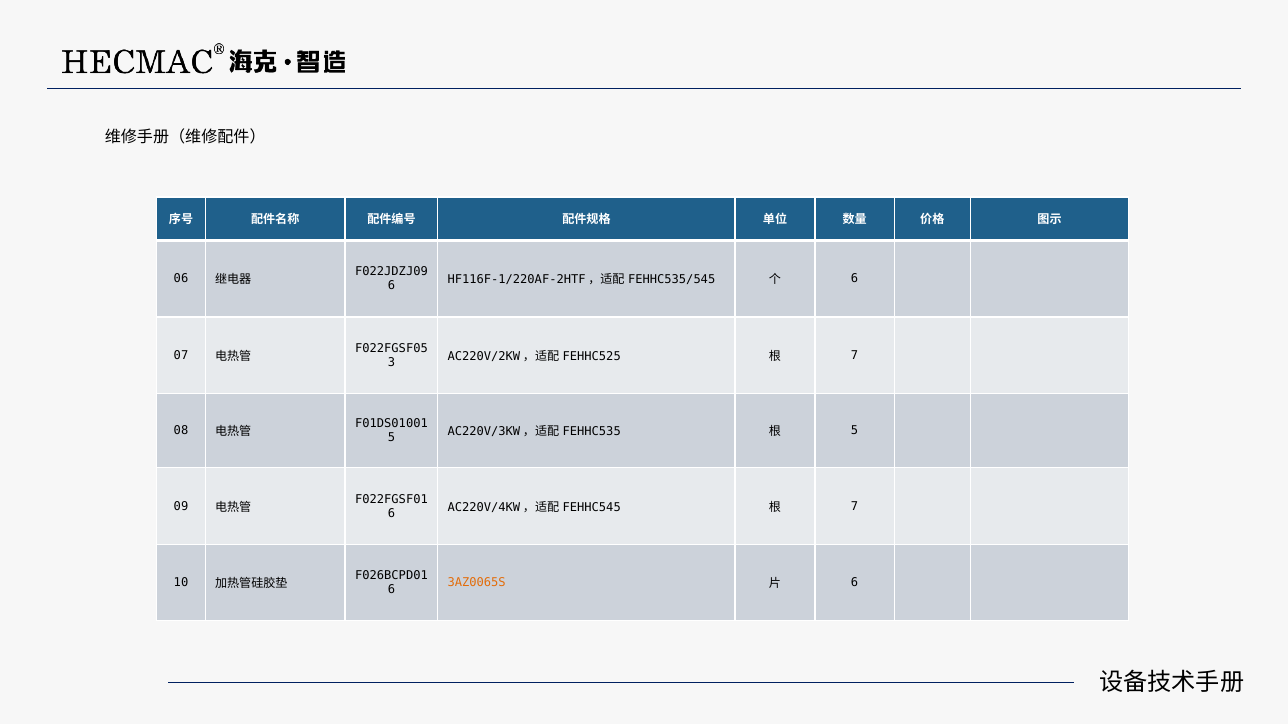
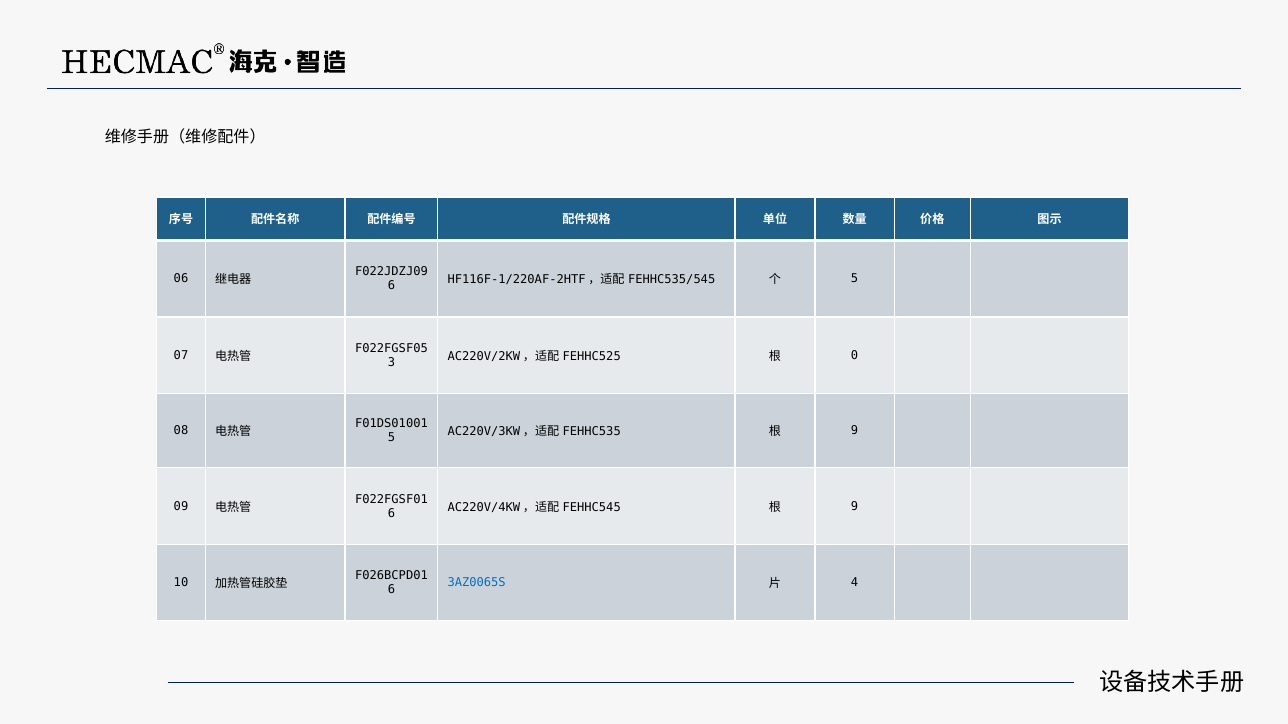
6: 6 -> 5 (855, 279)
7: 7 -> 0 (855, 356)
5: 5 -> 9 (855, 431)
7: 7 -> 9 (855, 507)
3AZ0065S colour: orange -> blue (477, 583)
6: 6 -> 4 (855, 583)
